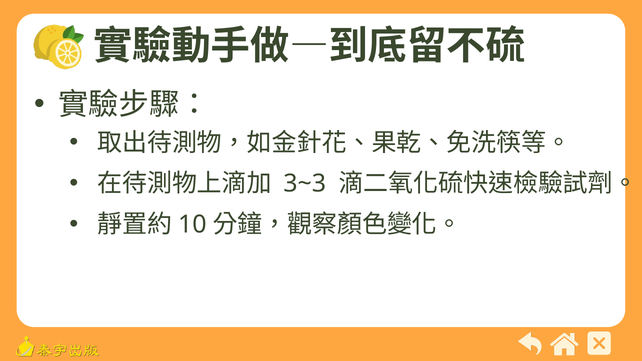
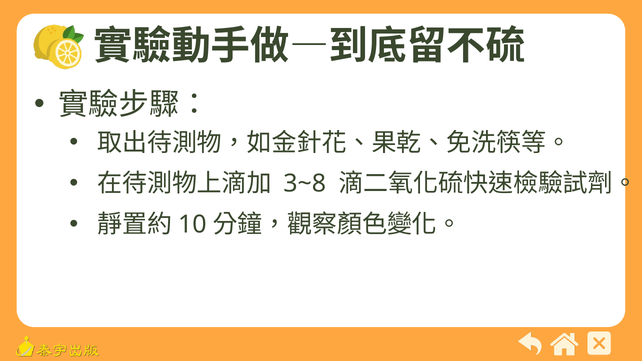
3~3: 3~3 -> 3~8 (305, 184)
